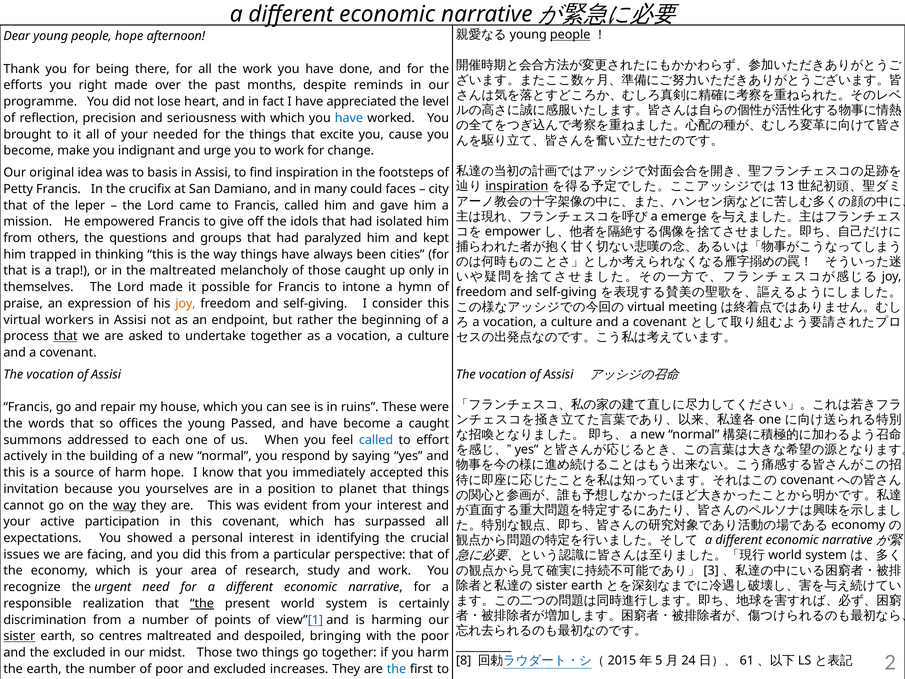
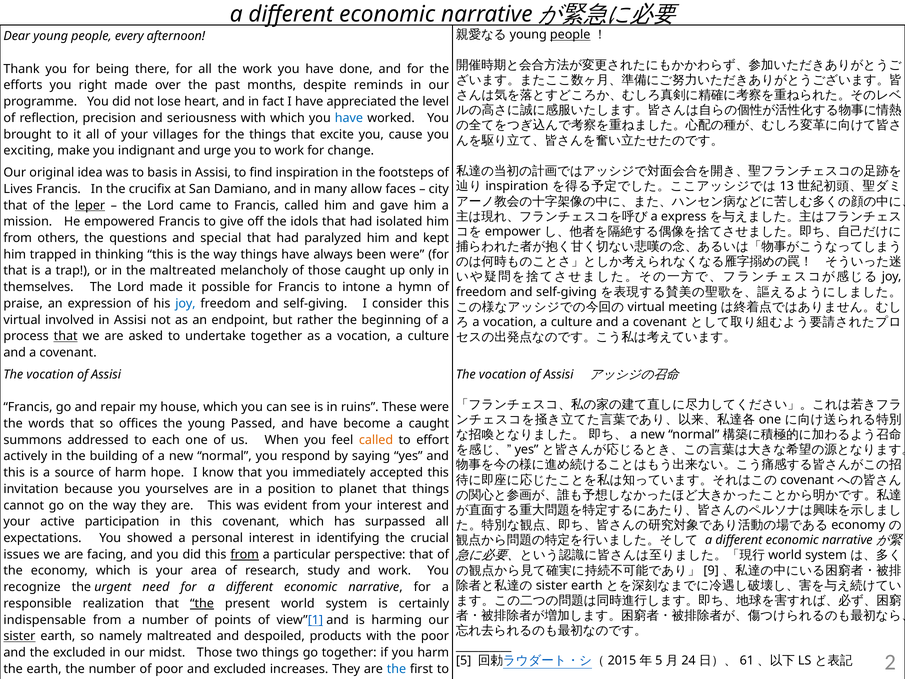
people hope: hope -> every (129, 36)
needed: needed -> villages (176, 134)
become: become -> exciting (29, 151)
inspiration underline: present -> none (517, 186)
Petty: Petty -> Lives (18, 189)
could: could -> allow (366, 189)
leper underline: none -> present (90, 205)
emerge: emerge -> express (684, 216)
groups: groups -> special (221, 238)
been cities: cities -> were (407, 254)
joy colour: orange -> blue (185, 303)
workers: workers -> involved (70, 320)
called colour: blue -> orange (376, 440)
way underline: present -> none (125, 505)
from underline: none -> present (245, 554)
3: 3 -> 9 (711, 570)
discrimination: discrimination -> indispensable (45, 620)
centres: centres -> namely (120, 636)
bringing: bringing -> products (336, 636)
8: 8 -> 5 (464, 661)
